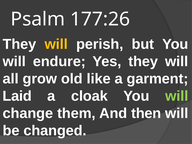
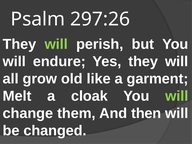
177:26: 177:26 -> 297:26 (100, 19)
will colour: yellow -> light green (56, 44)
Laid: Laid -> Melt (17, 96)
